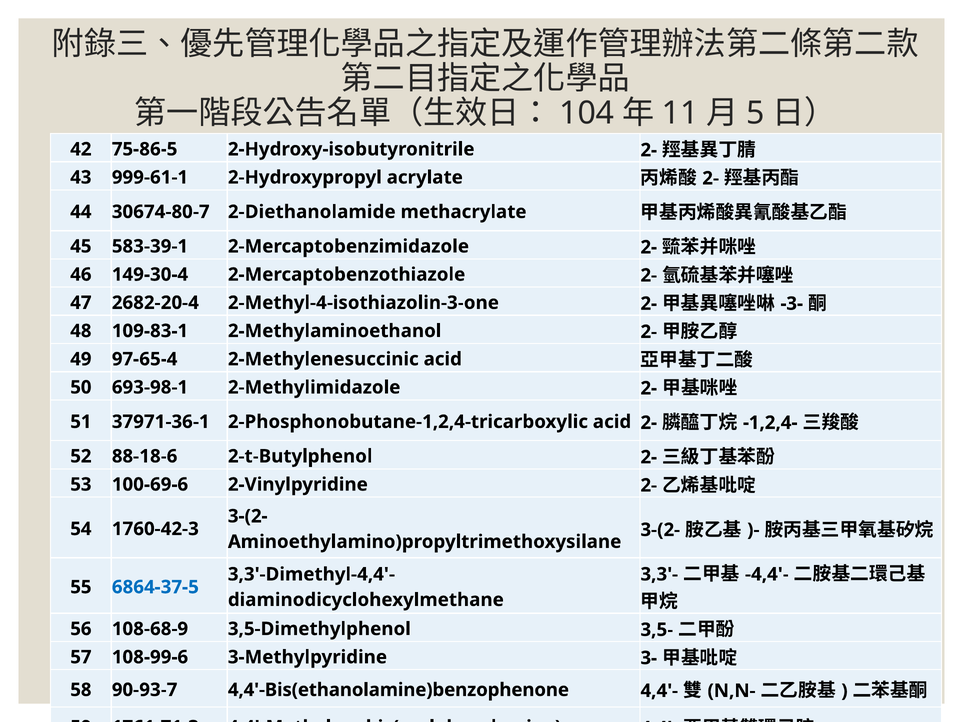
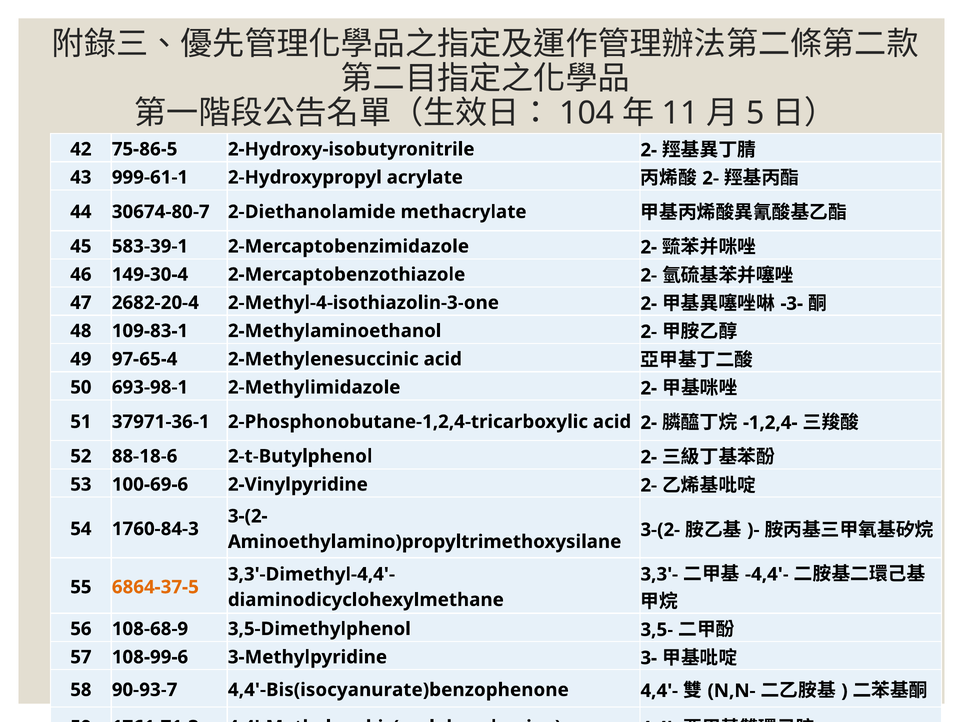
1760-42-3: 1760-42-3 -> 1760-84-3 (155, 529)
6864-37-5 colour: blue -> orange (155, 587)
4,4'-Bis(ethanolamine)benzophenone: 4,4'-Bis(ethanolamine)benzophenone -> 4,4'-Bis(isocyanurate)benzophenone (398, 690)
